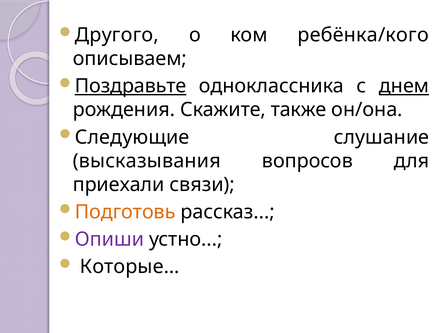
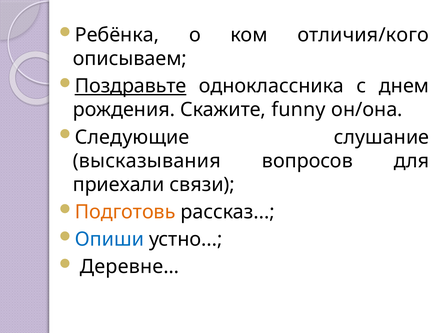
Другого: Другого -> Ребёнка (117, 35)
ребёнка/кого: ребёнка/кого -> отличия/кого (363, 35)
днем underline: present -> none (404, 86)
также: также -> funny (298, 110)
Опиши colour: purple -> blue (109, 239)
Которые…: Которые… -> Деревне… (130, 267)
